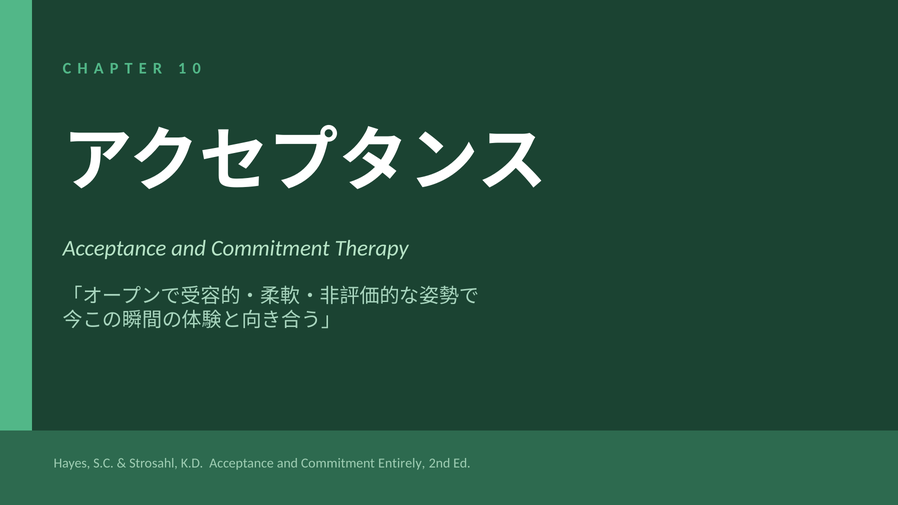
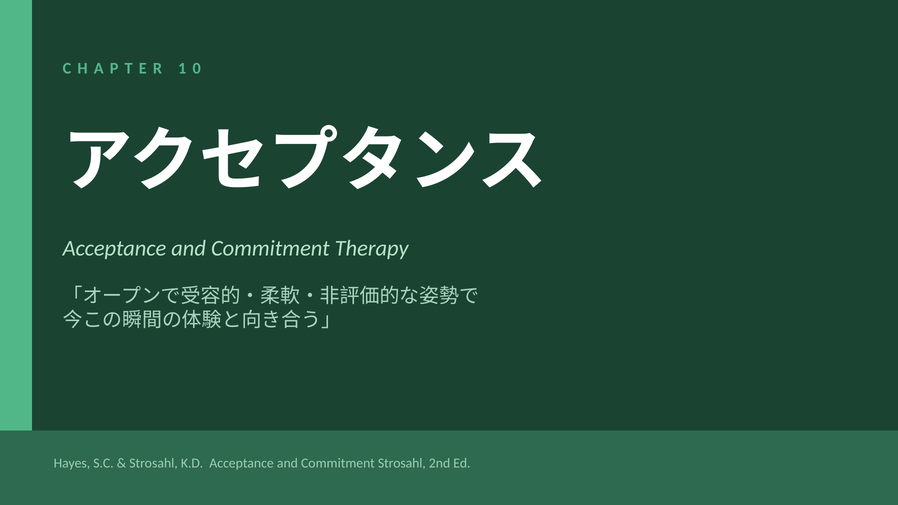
Commitment Entirely: Entirely -> Strosahl (402, 463)
